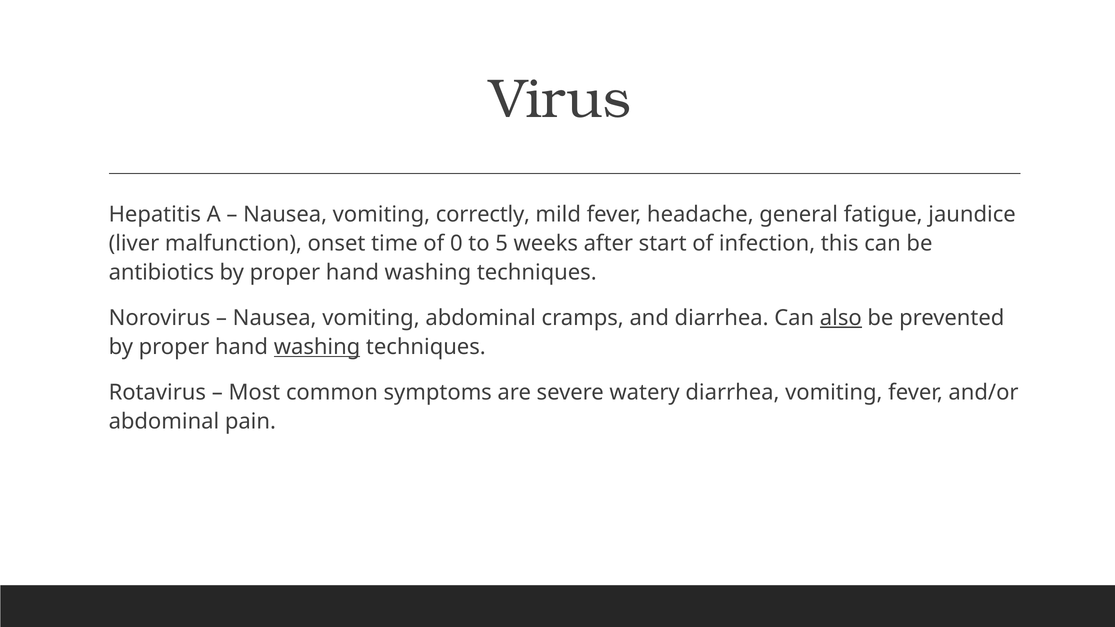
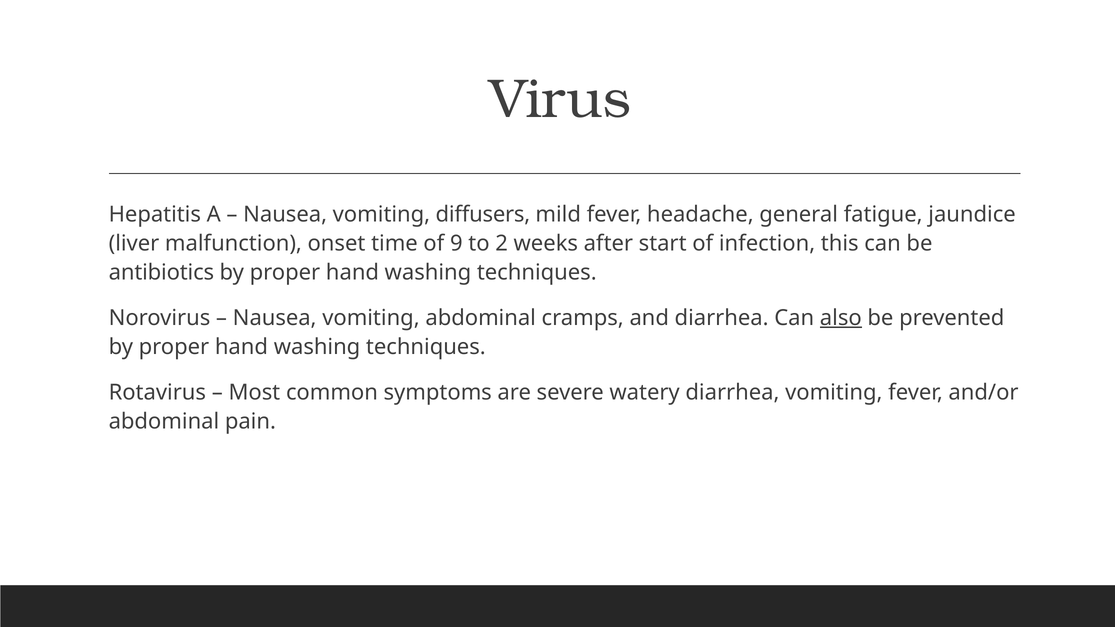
correctly: correctly -> diffusers (483, 214)
0: 0 -> 9 (456, 243)
5: 5 -> 2 (502, 243)
washing underline: present -> none (317, 347)
